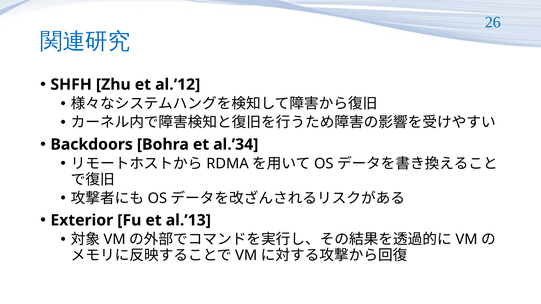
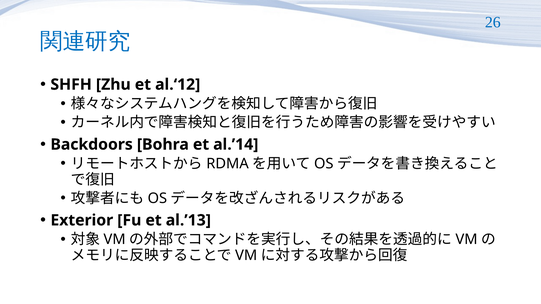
al.’34: al.’34 -> al.’14 (236, 145)
